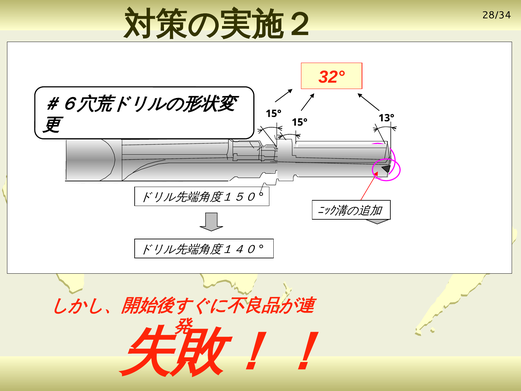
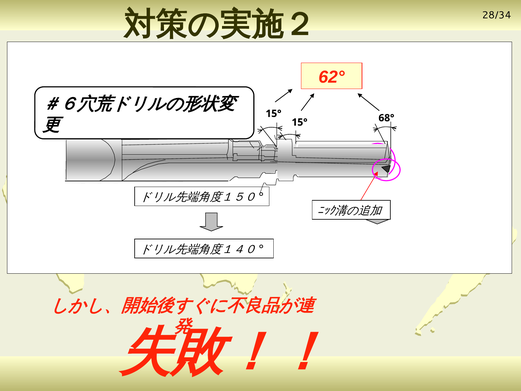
32°: 32° -> 62° (332, 77)
13°: 13° -> 68° (386, 118)
